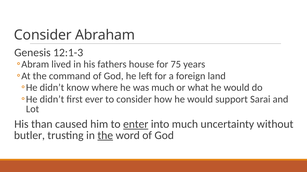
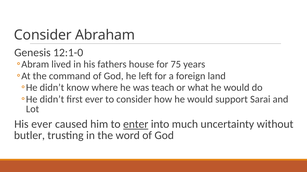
12:1-3: 12:1-3 -> 12:1-0 (68, 53)
was much: much -> teach (163, 88)
His than: than -> ever (42, 125)
the underline: present -> none (105, 136)
